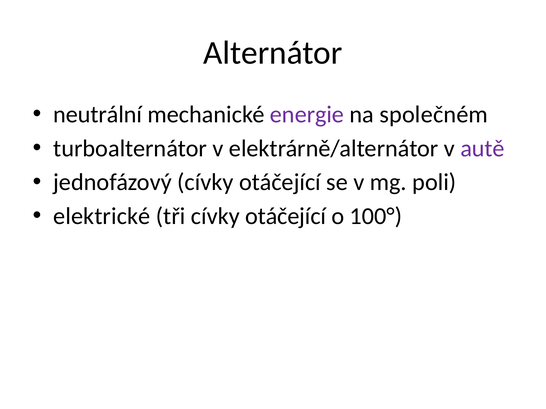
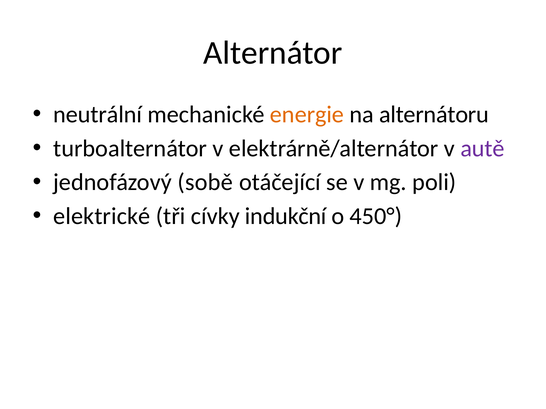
energie colour: purple -> orange (307, 115)
společném: společném -> alternátoru (434, 115)
jednofázový cívky: cívky -> sobě (205, 183)
tři cívky otáčející: otáčející -> indukční (286, 216)
100°: 100° -> 450° (376, 216)
